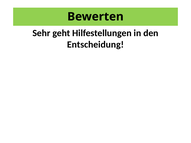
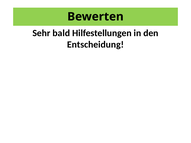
geht: geht -> bald (61, 33)
